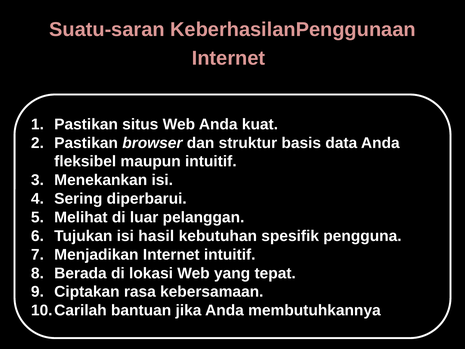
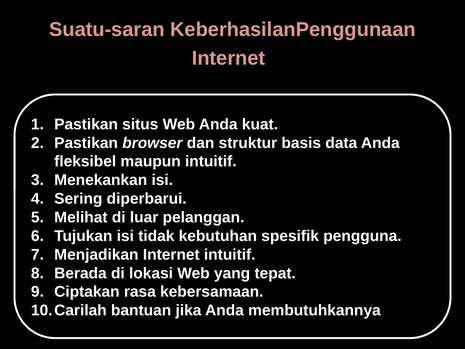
hasil: hasil -> tidak (156, 236)
